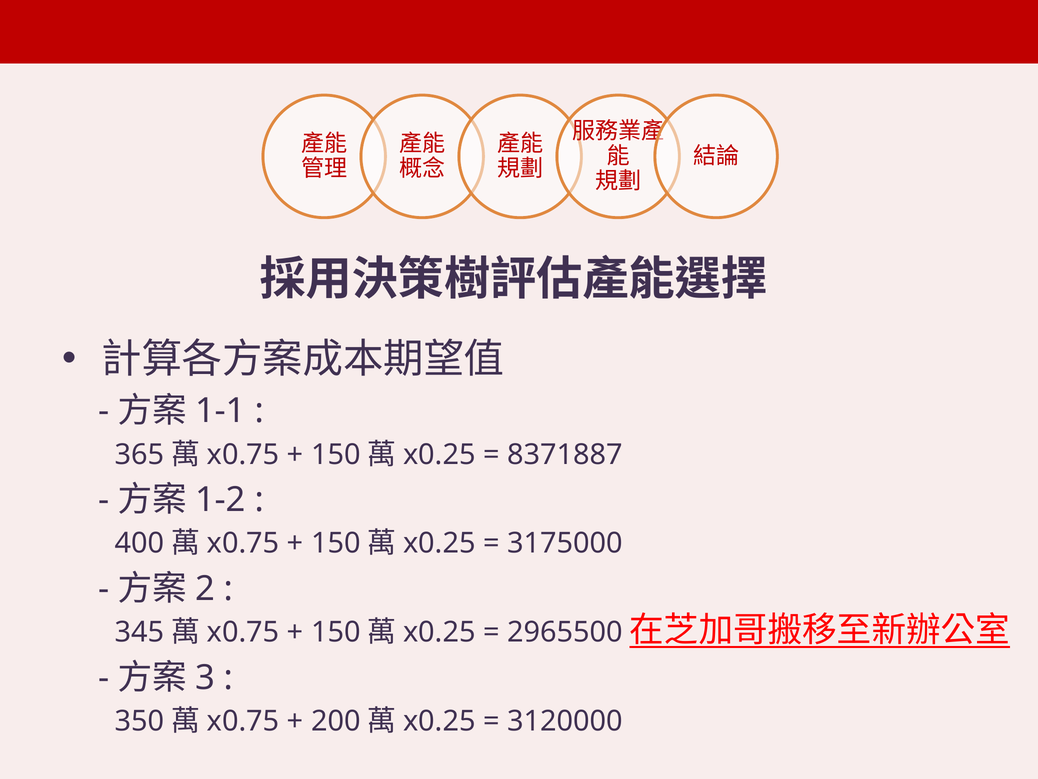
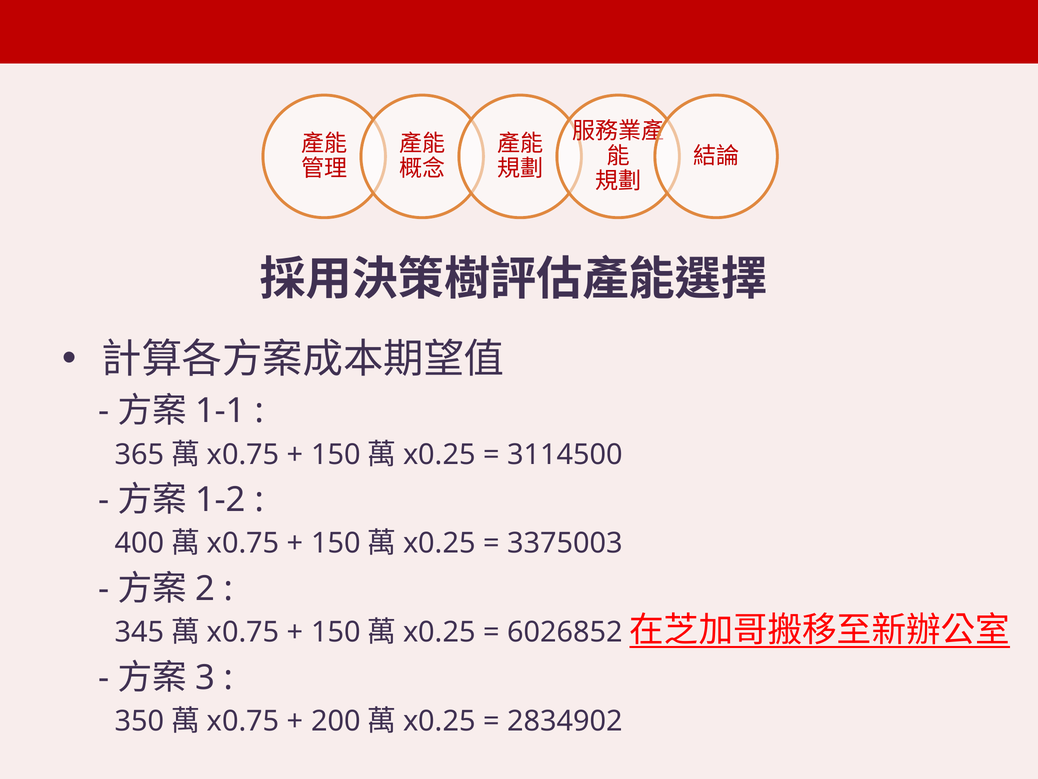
8371887: 8371887 -> 3114500 (565, 454)
3175000: 3175000 -> 3375003 (565, 543)
2965500: 2965500 -> 6026852 (565, 632)
3120000: 3120000 -> 2834902 (565, 721)
